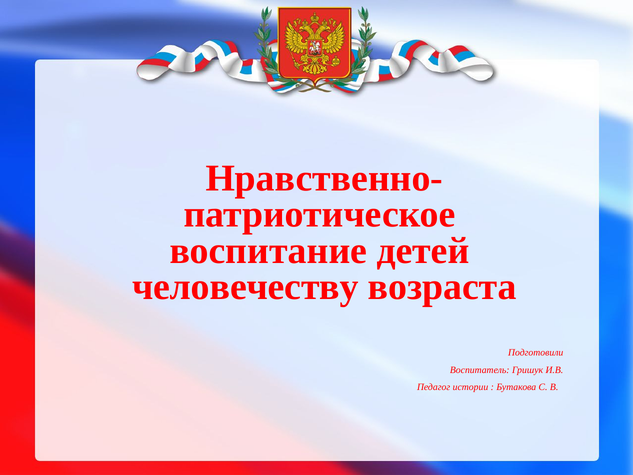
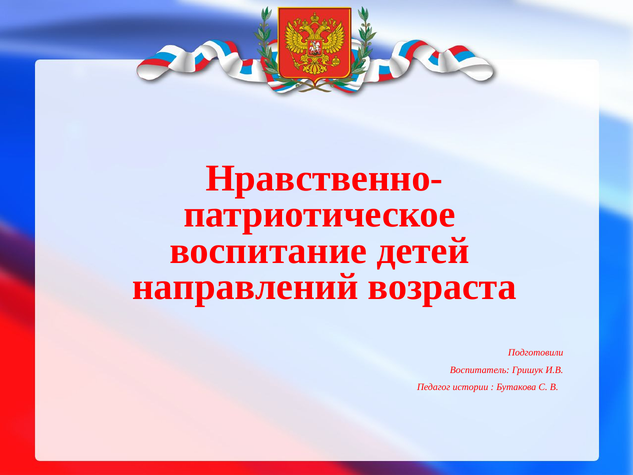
человечеству: человечеству -> направлений (245, 287)
